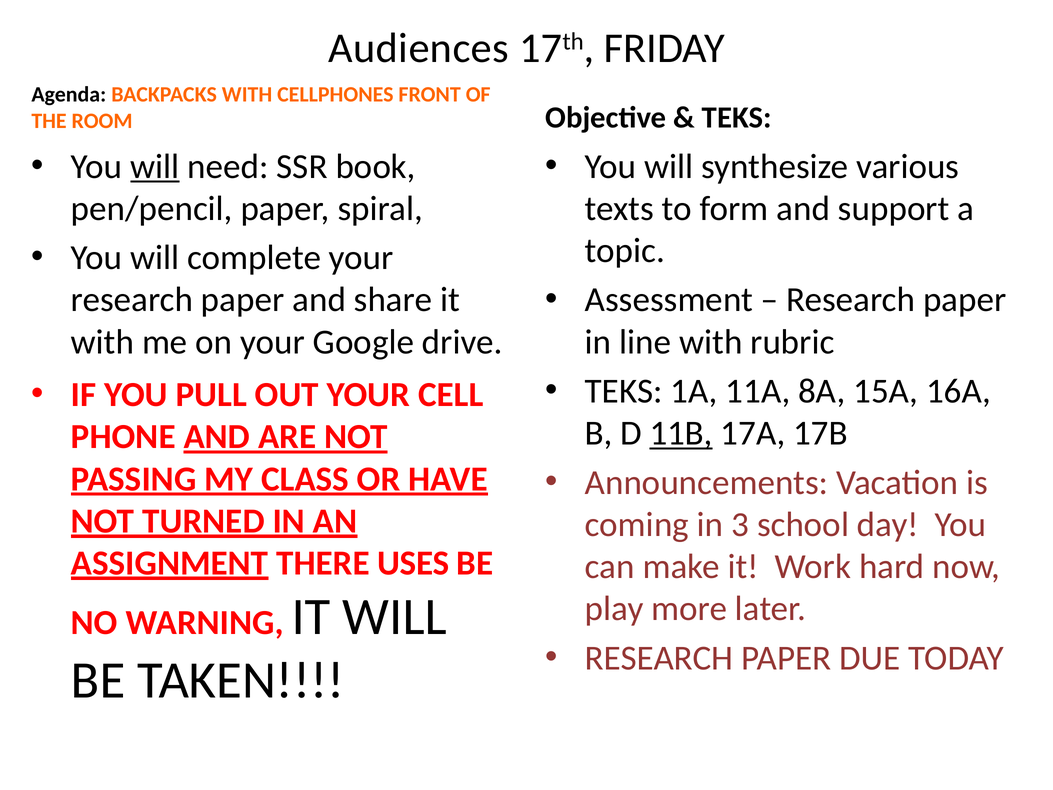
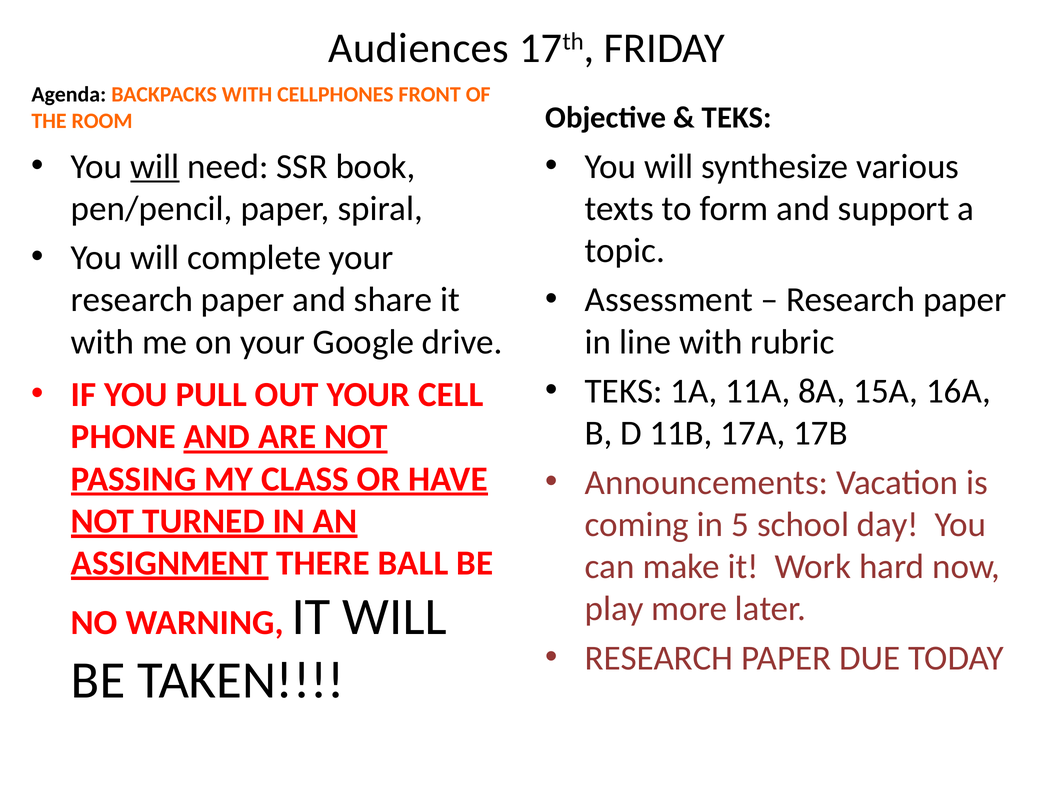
11B underline: present -> none (681, 433)
3: 3 -> 5 (740, 524)
USES: USES -> BALL (413, 563)
